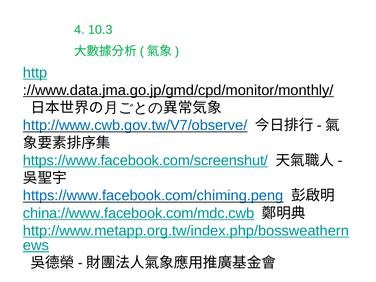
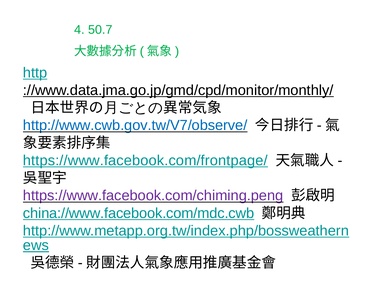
10.3: 10.3 -> 50.7 (100, 30)
https://www.facebook.com/screenshut/: https://www.facebook.com/screenshut/ -> https://www.facebook.com/frontpage/ (145, 161)
https://www.facebook.com/chiming.peng colour: blue -> purple (153, 196)
